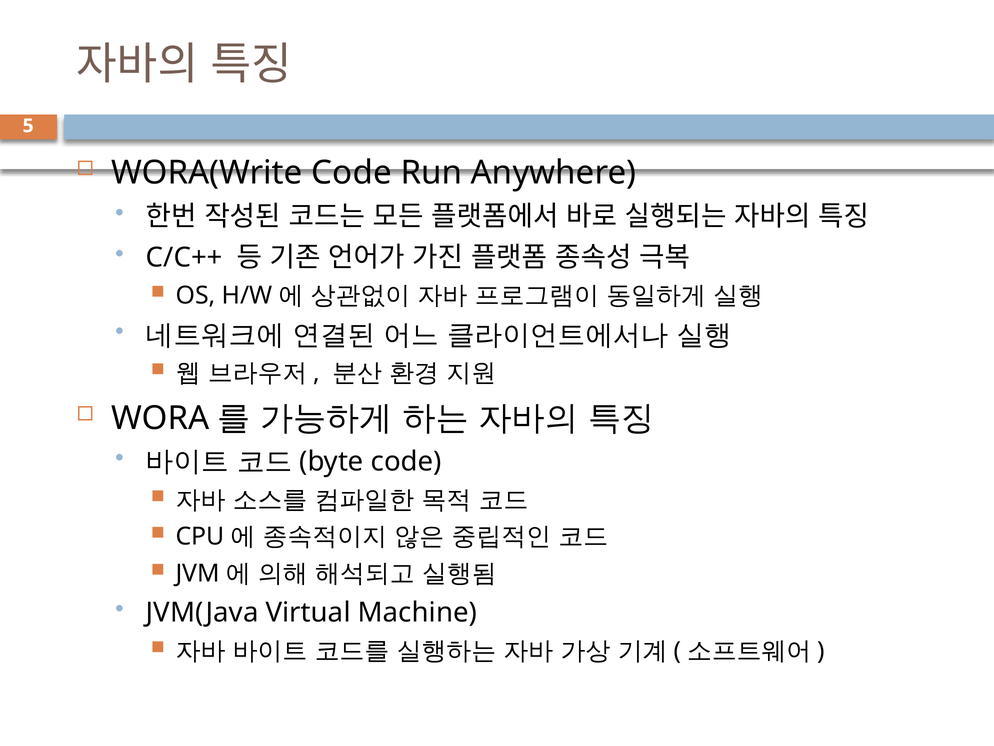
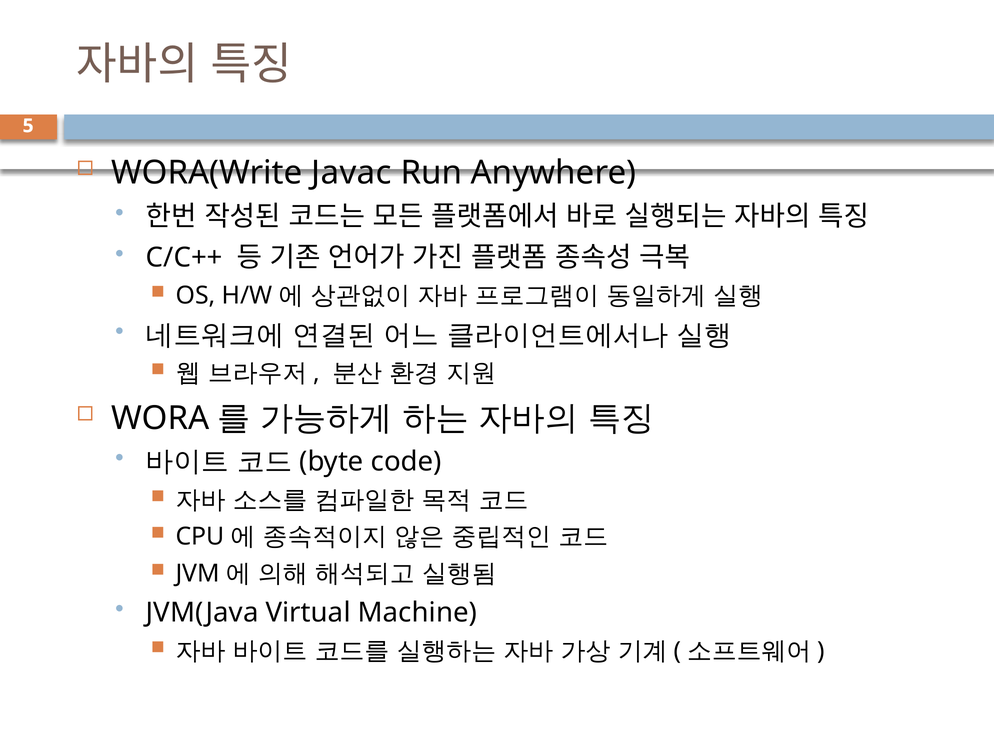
WORA(Write Code: Code -> Javac (351, 173)
